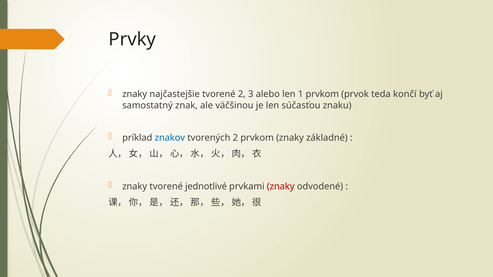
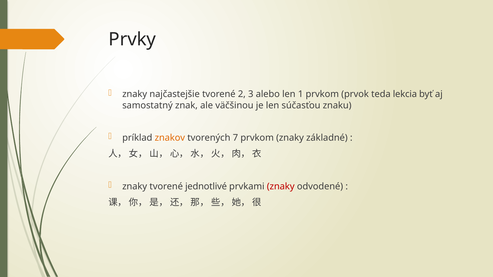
končí: končí -> lekcia (405, 94)
znakov colour: blue -> orange (170, 138)
tvorených 2: 2 -> 7 (235, 138)
